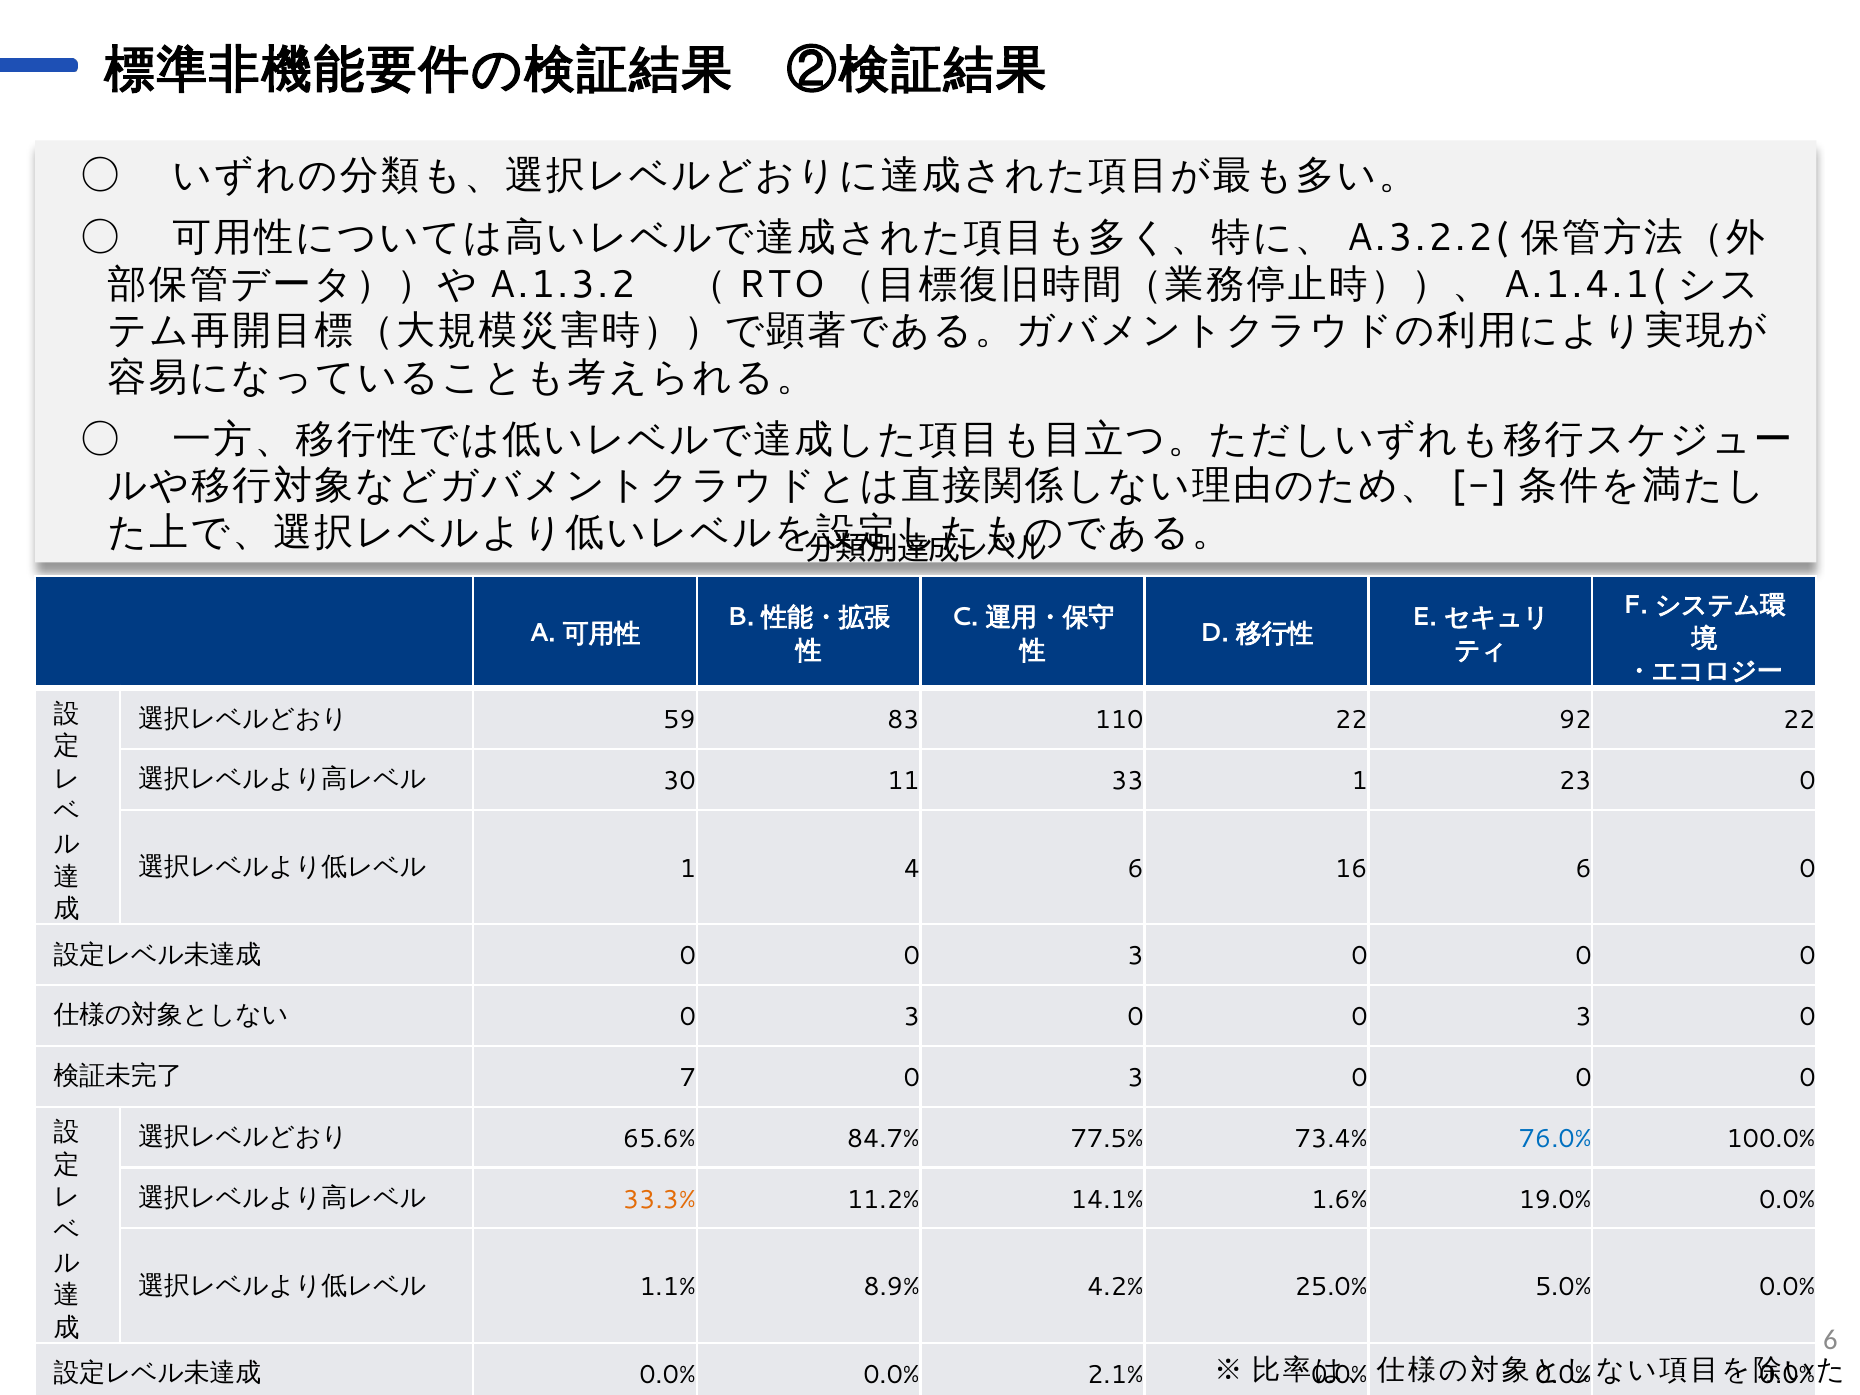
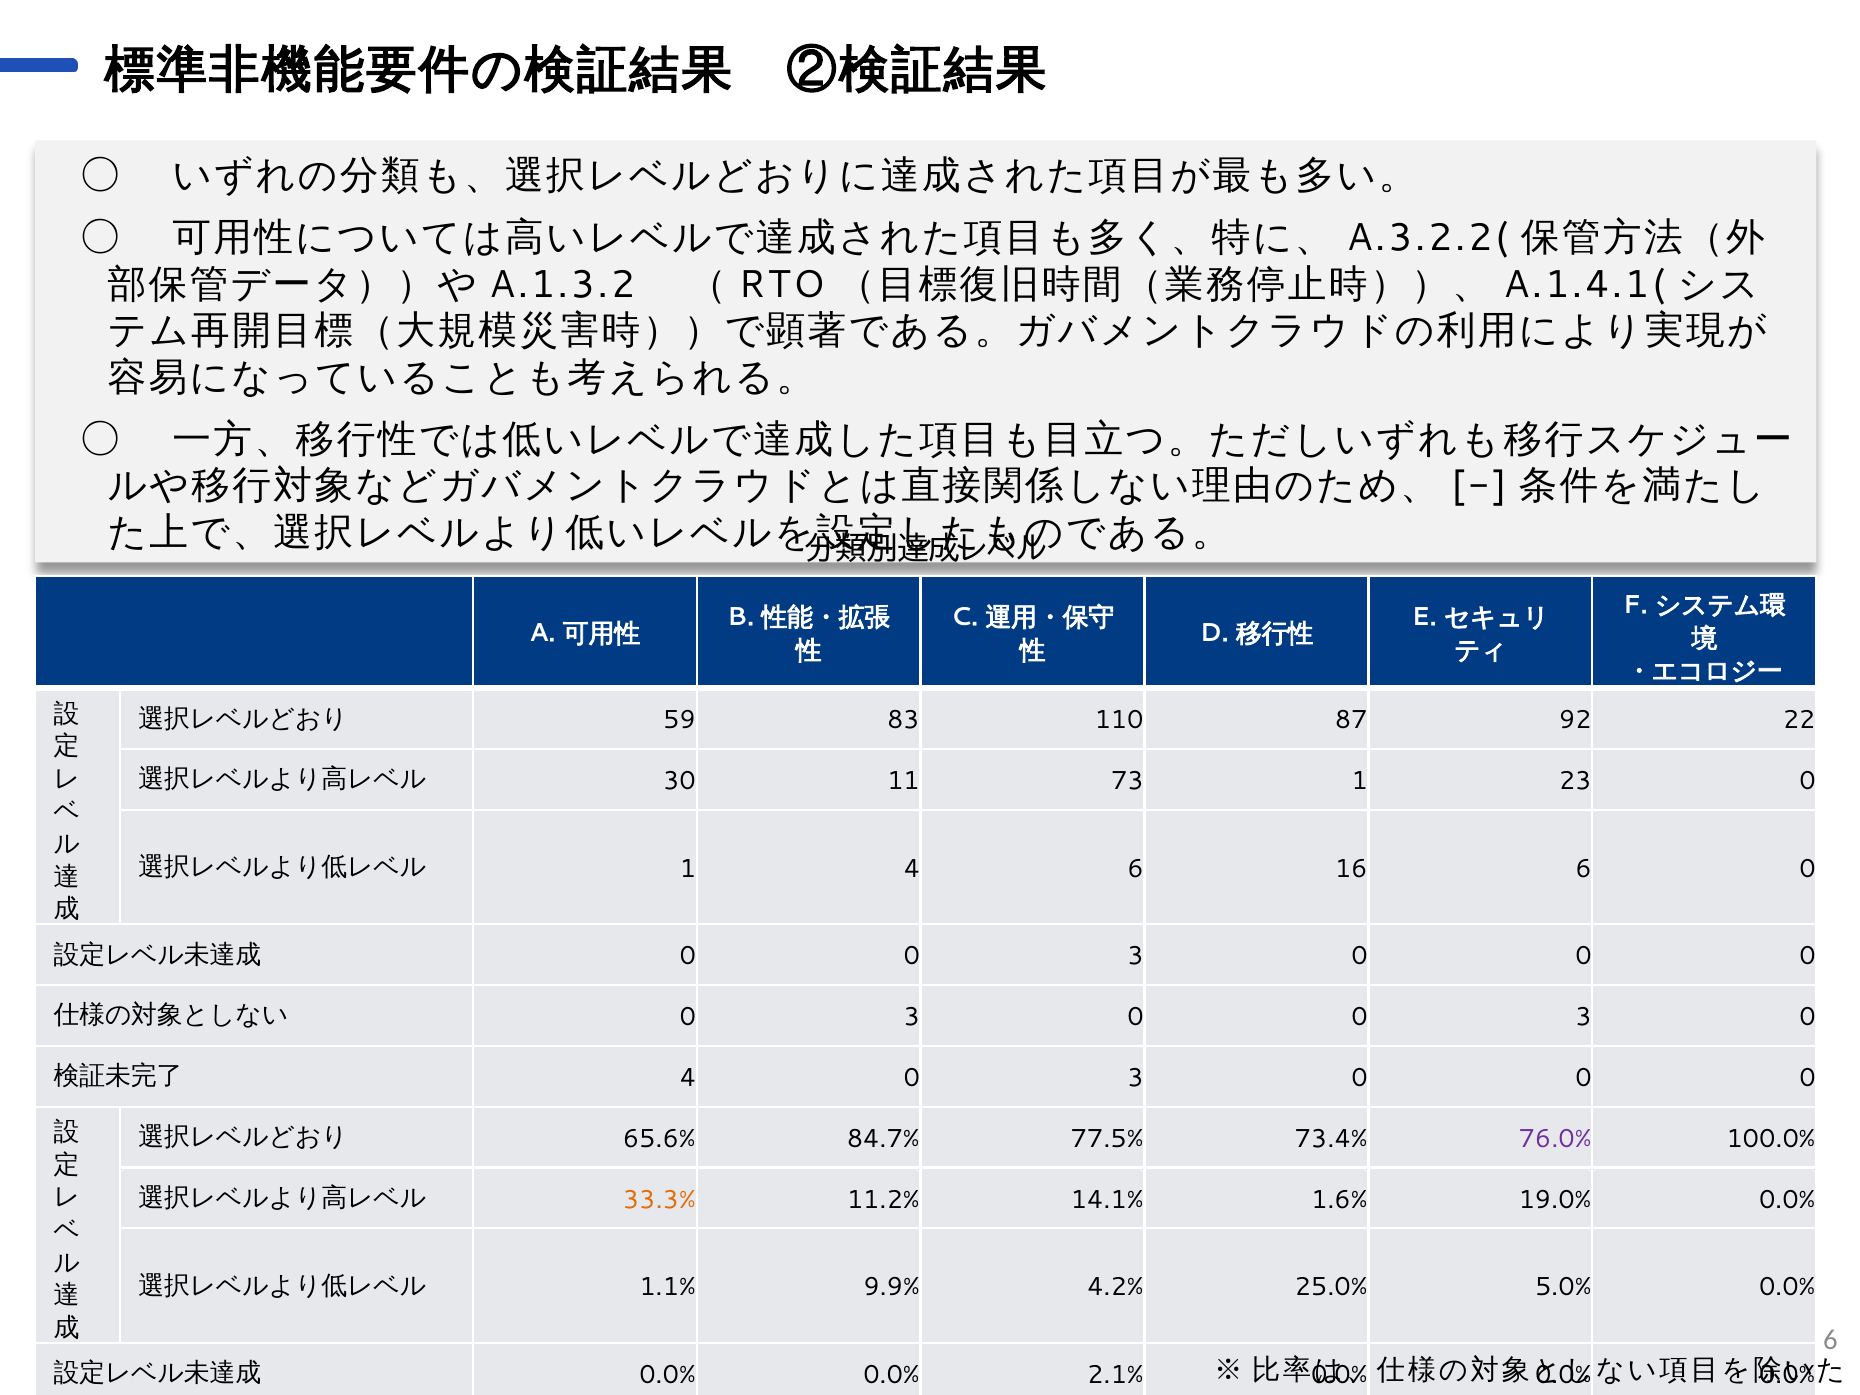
110 22: 22 -> 87 (1351, 720)
33: 33 -> 73 (1127, 781)
7: 7 -> 4 (688, 1078)
76.0% colour: blue -> purple (1555, 1139)
8.9%: 8.9% -> 9.9% (892, 1287)
